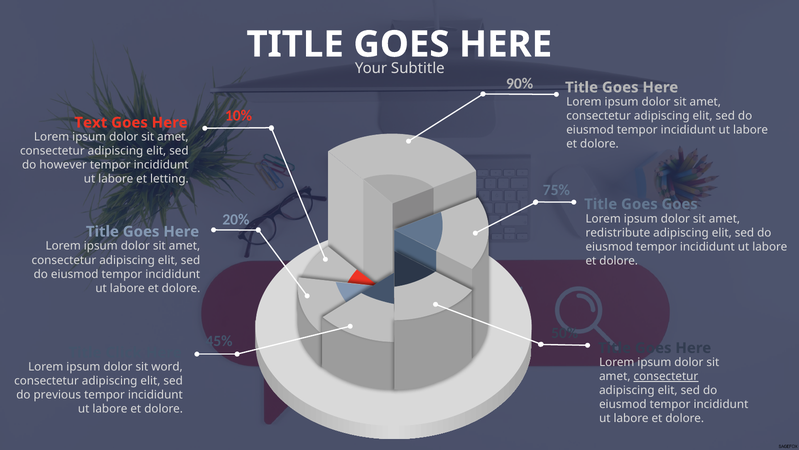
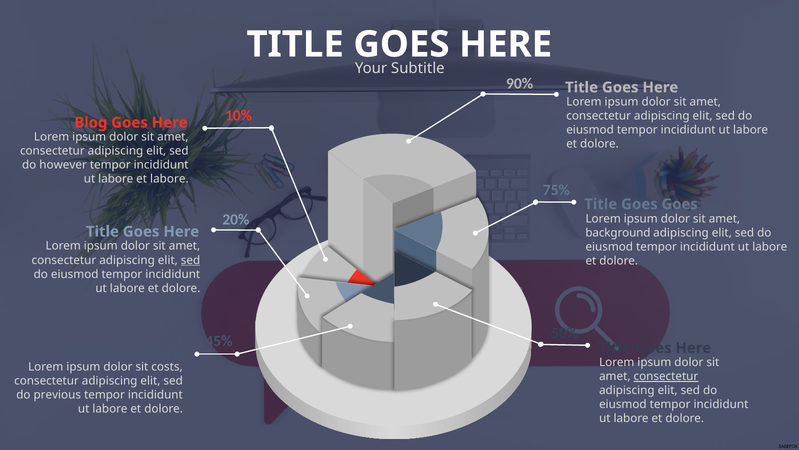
Text: Text -> Blog (91, 122)
et letting: letting -> labore (169, 179)
redistribute: redistribute -> background (618, 232)
sed underline: none -> present (191, 260)
word: word -> costs (167, 367)
